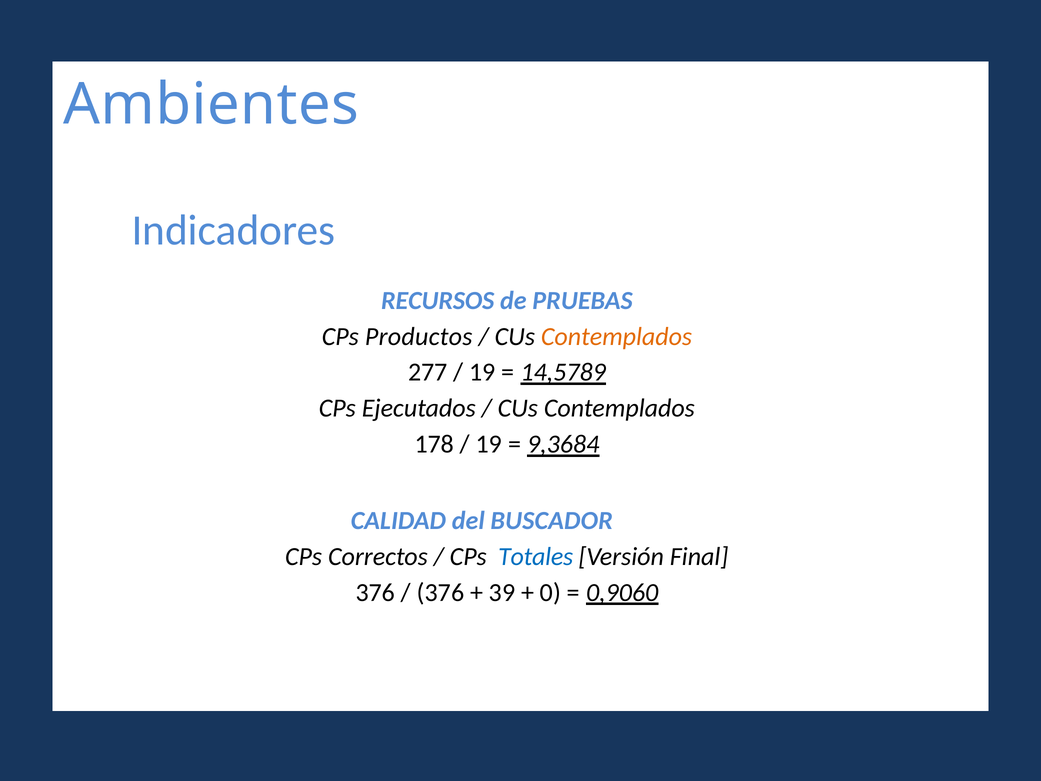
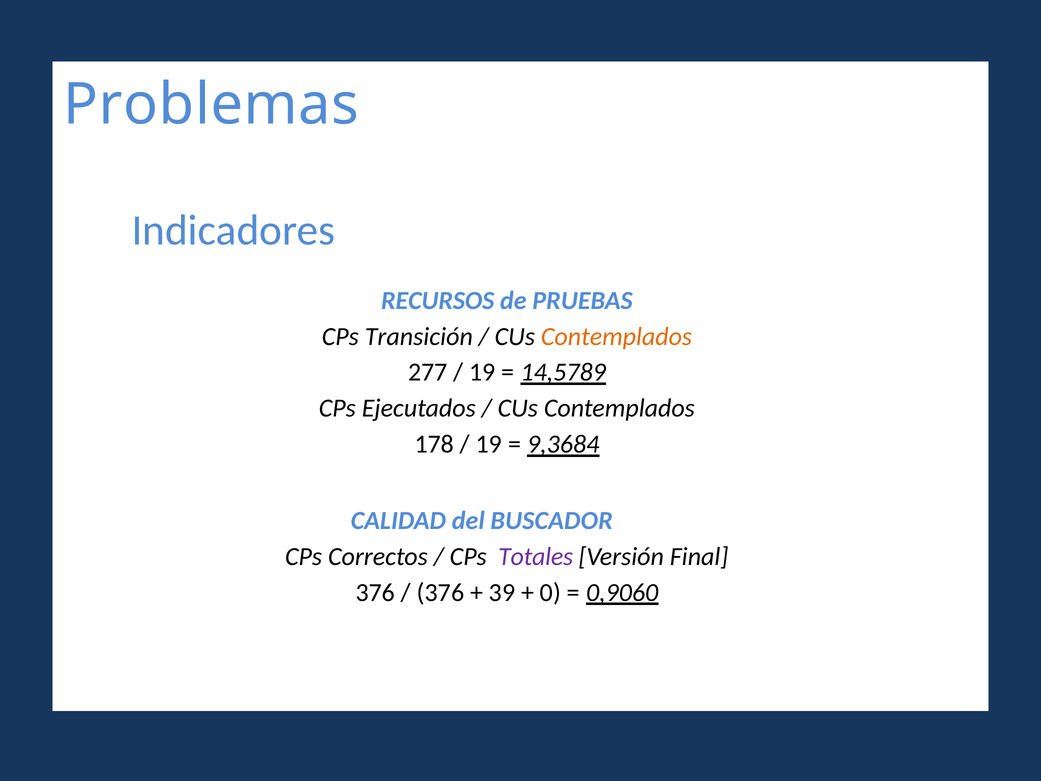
Ambientes: Ambientes -> Problemas (211, 105)
Productos: Productos -> Transición (419, 336)
Totales colour: blue -> purple (536, 556)
